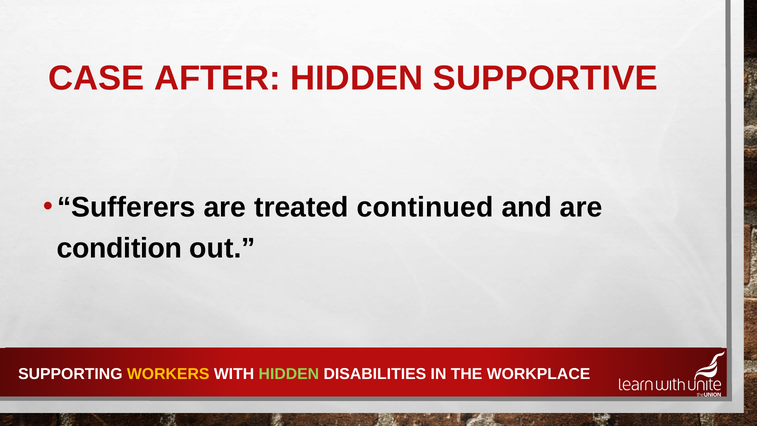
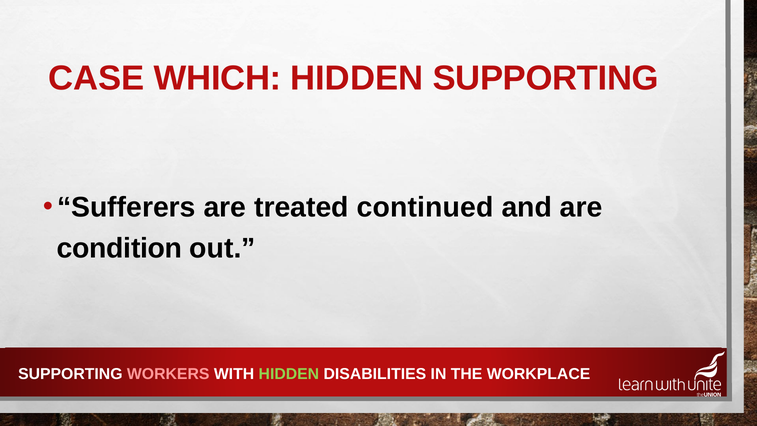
AFTER: AFTER -> WHICH (218, 78)
HIDDEN SUPPORTIVE: SUPPORTIVE -> SUPPORTING (546, 78)
WORKERS colour: yellow -> pink (168, 374)
